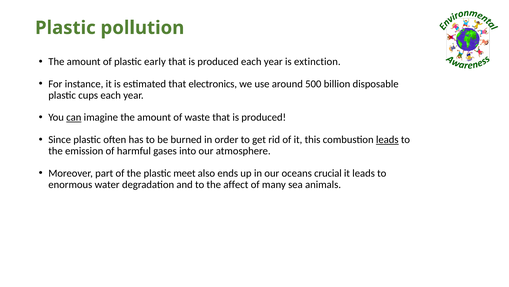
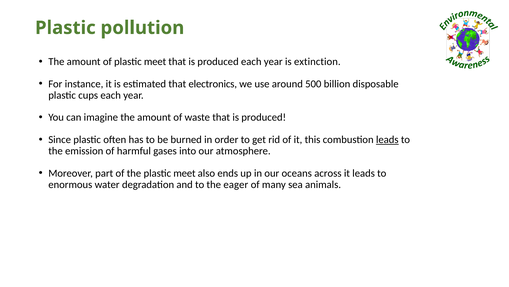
of plastic early: early -> meet (155, 62)
can underline: present -> none (74, 117)
crucial: crucial -> across (328, 173)
affect: affect -> eager (236, 184)
